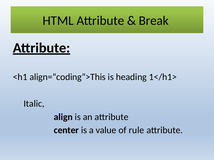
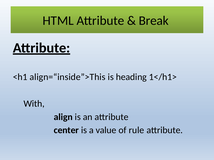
align=“coding”>This: align=“coding”>This -> align=“inside”>This (68, 77)
Italic: Italic -> With (34, 104)
